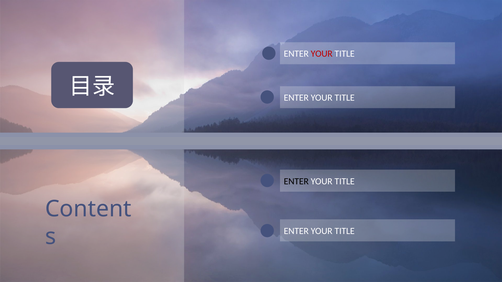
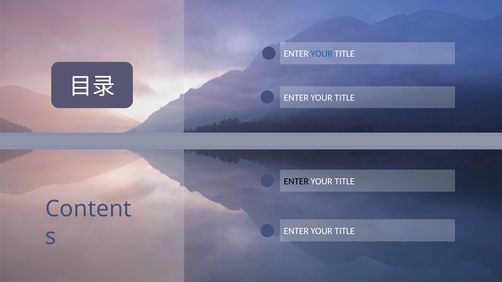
YOUR colour: red -> blue (322, 54)
